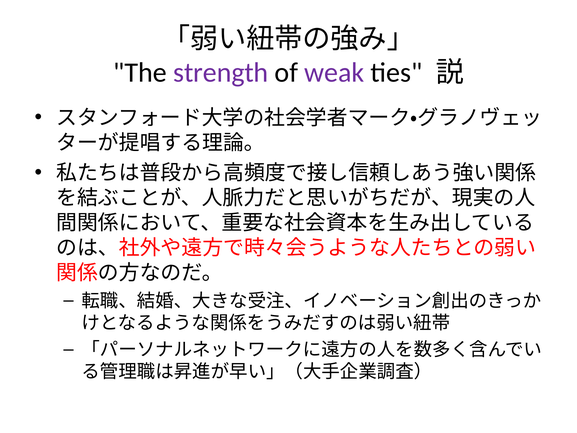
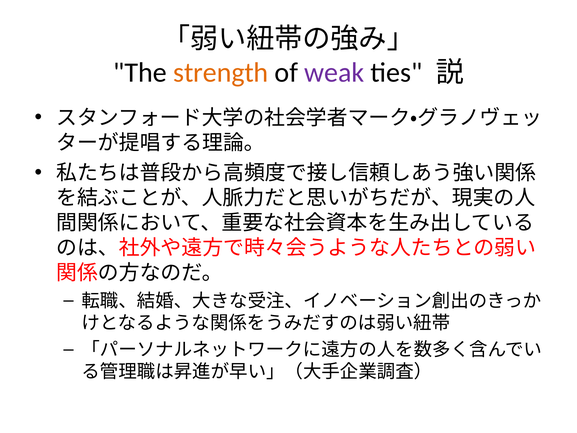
strength colour: purple -> orange (221, 73)
